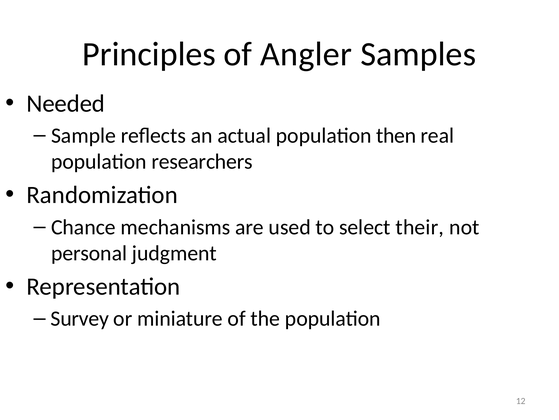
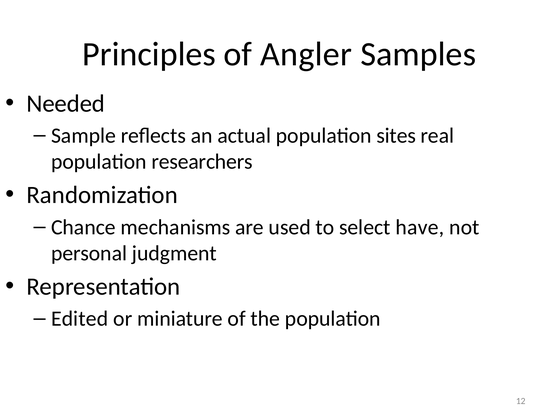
then: then -> sites (396, 135)
their: their -> have (420, 227)
Survey: Survey -> Edited (80, 318)
